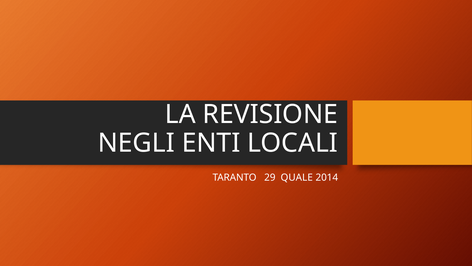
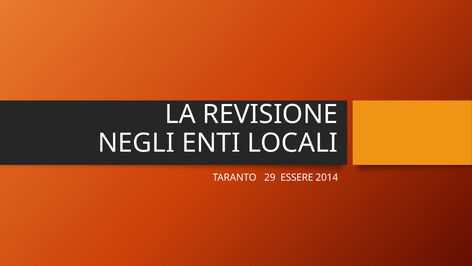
QUALE: QUALE -> ESSERE (297, 177)
